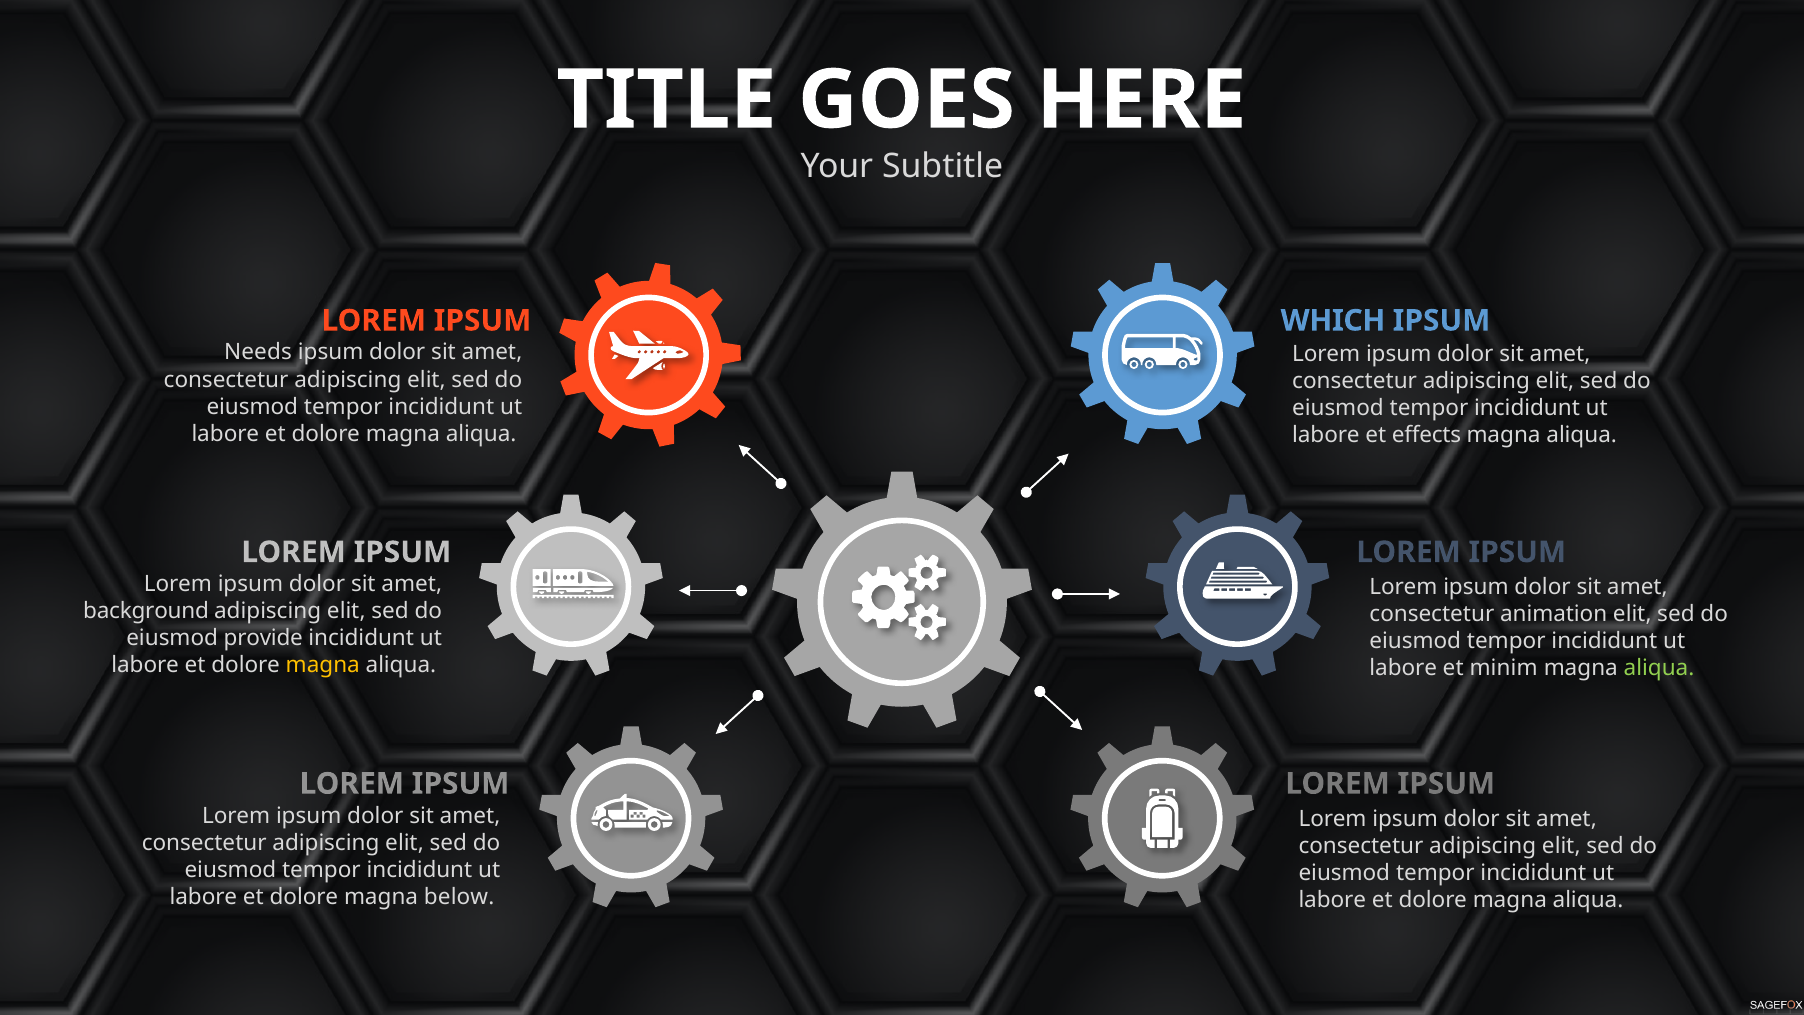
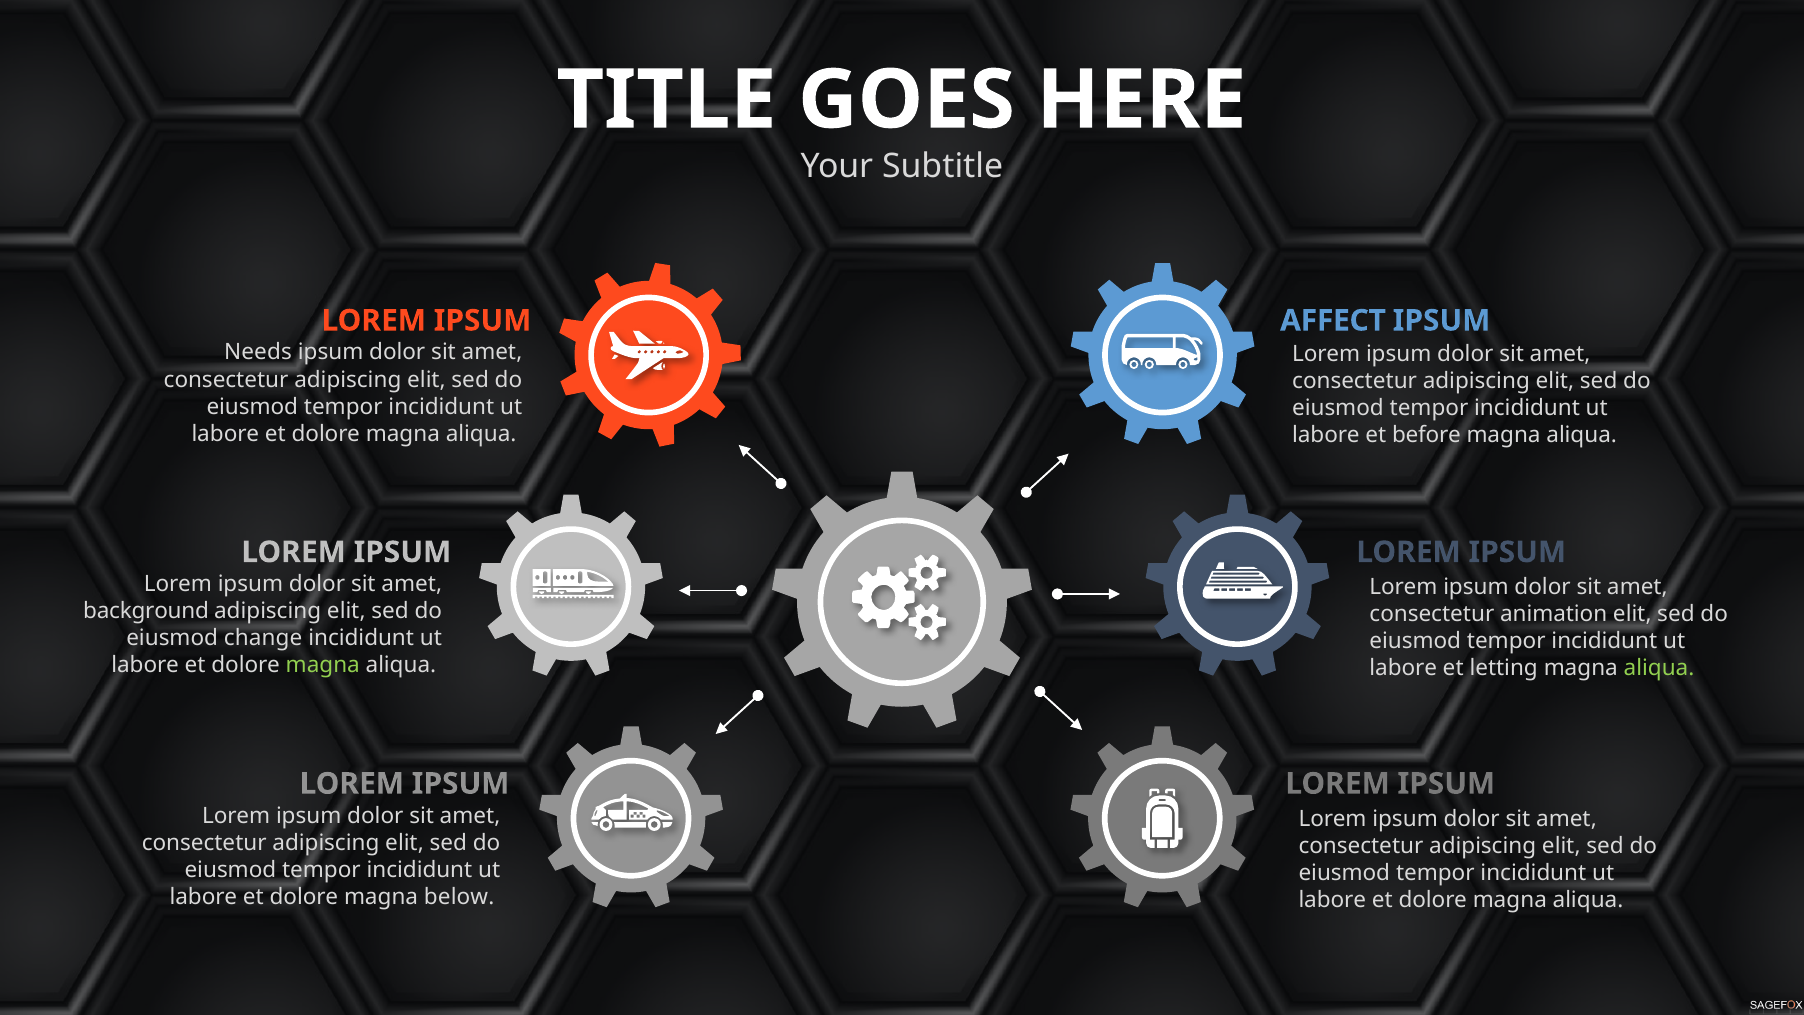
WHICH: WHICH -> AFFECT (1333, 321)
effects: effects -> before (1426, 435)
provide: provide -> change (263, 638)
magna colour: yellow -> light green (323, 665)
minim: minim -> letting (1504, 668)
